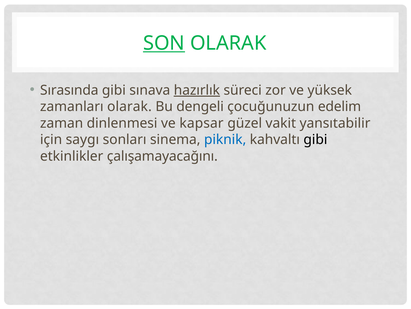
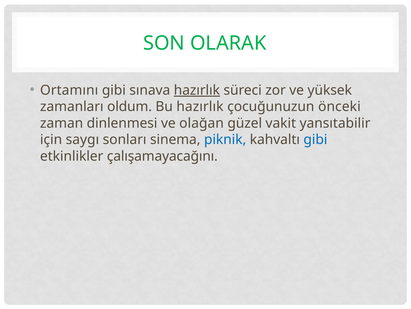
SON underline: present -> none (164, 43)
Sırasında: Sırasında -> Ortamını (69, 90)
zamanları olarak: olarak -> oldum (130, 106)
Bu dengeli: dengeli -> hazırlık (200, 106)
edelim: edelim -> önceki (339, 106)
kapsar: kapsar -> olağan (202, 123)
gibi colour: black -> blue (315, 139)
